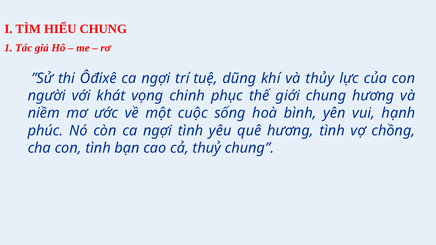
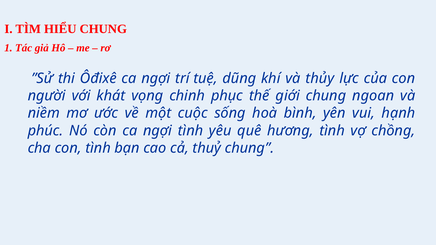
chung hương: hương -> ngoan (373, 96)
